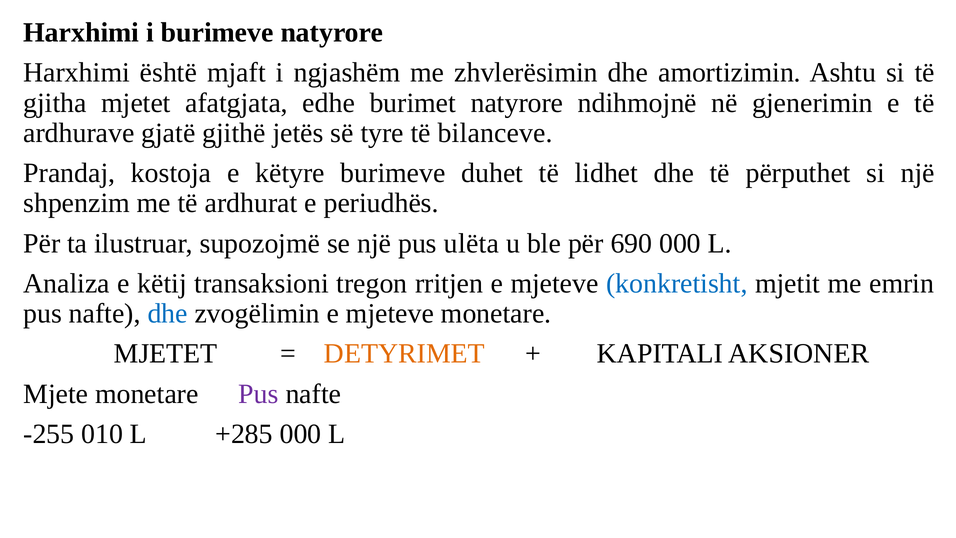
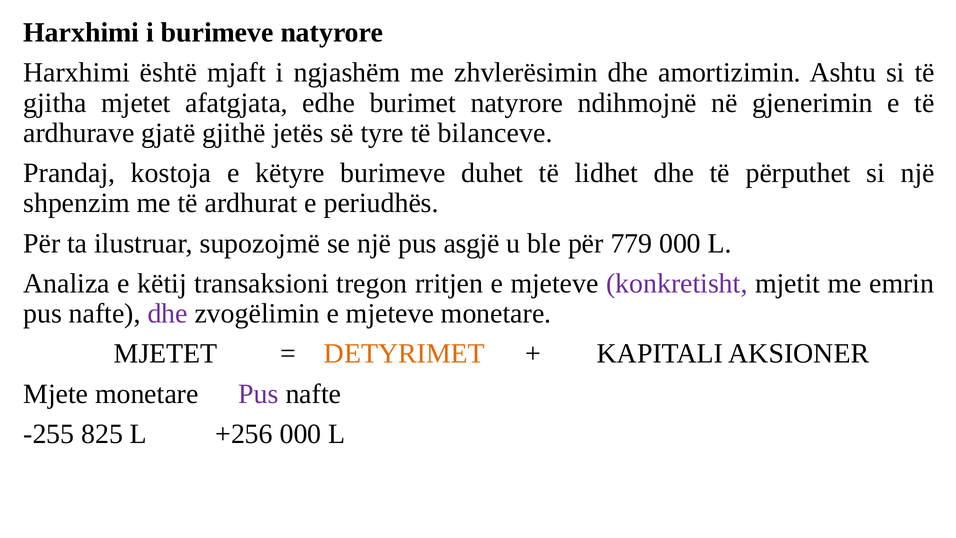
ulëta: ulëta -> asgjë (472, 243)
690: 690 -> 779 (631, 243)
konkretisht colour: blue -> purple (677, 283)
dhe colour: blue -> purple (168, 313)
010: 010 -> 825 (102, 434)
+285: +285 -> +256 (244, 434)
